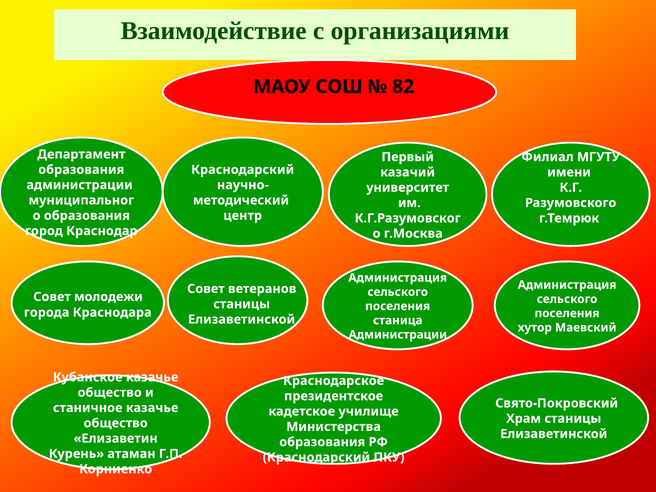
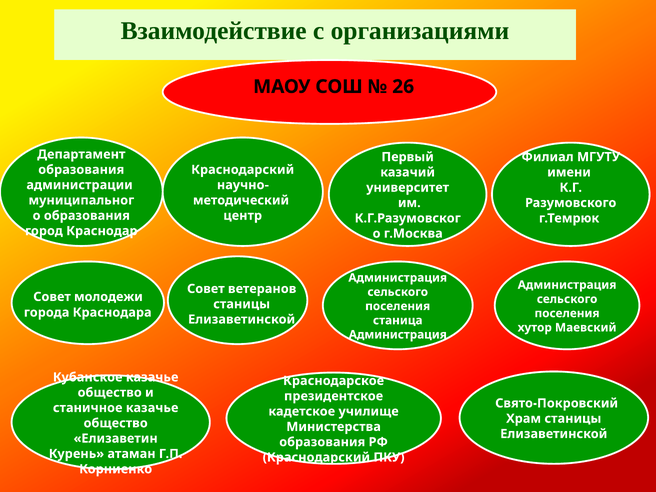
82: 82 -> 26 (403, 87)
Администрации: Администрации -> Администрация (398, 335)
